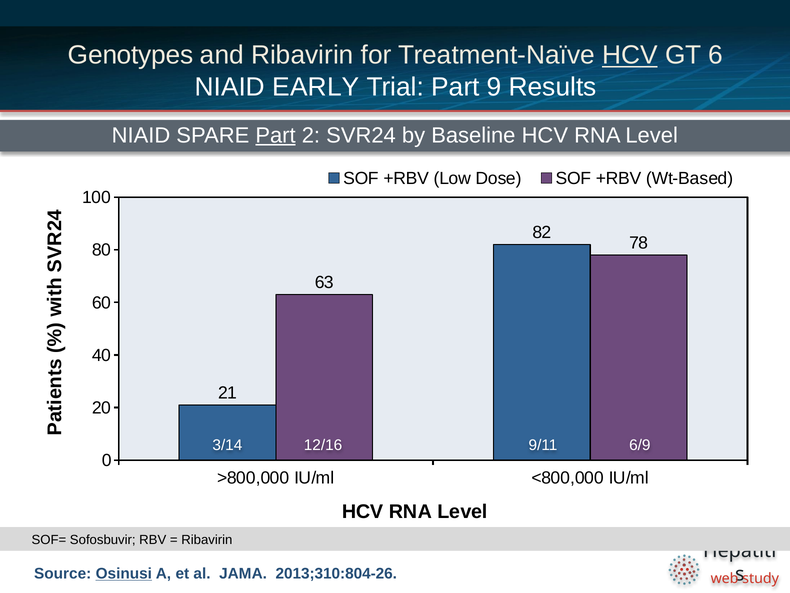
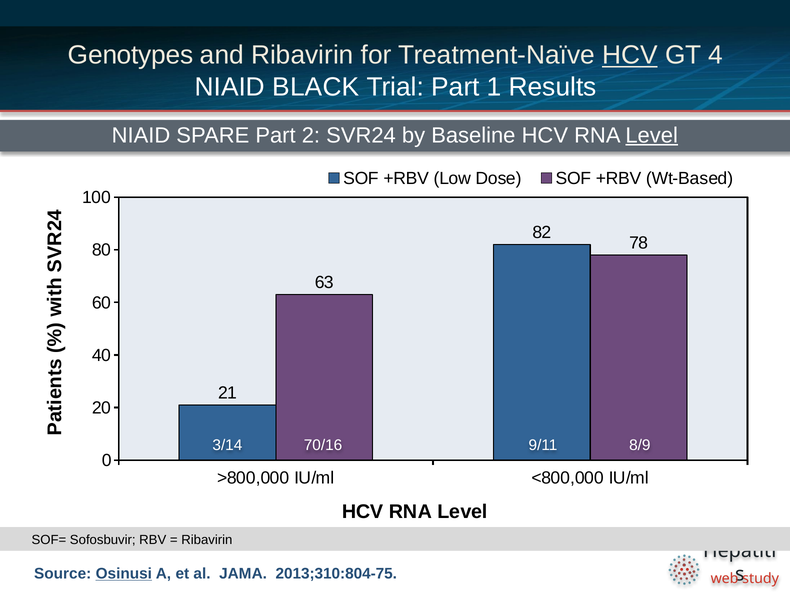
GT 6: 6 -> 4 (716, 55)
EARLY: EARLY -> BLACK (316, 87)
9: 9 -> 1 (494, 87)
Part underline: present -> none (276, 135)
Level underline: none -> present (652, 135)
12/16: 12/16 -> 70/16 (323, 445)
6/9: 6/9 -> 8/9 (640, 445)
2013;310:804-26: 2013;310:804-26 -> 2013;310:804-75 (336, 573)
